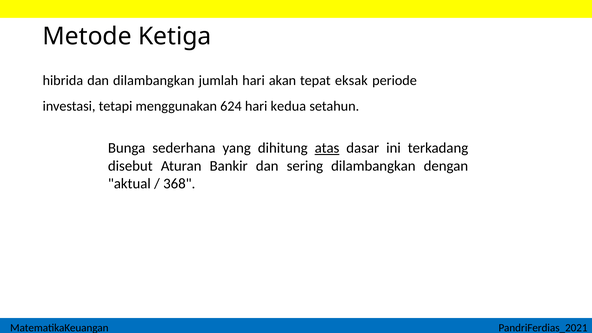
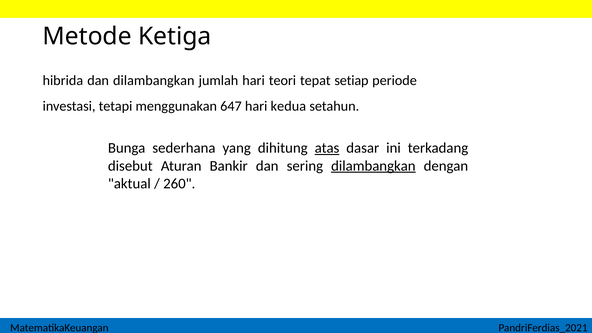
akan: akan -> teori (282, 81)
eksak: eksak -> setiap (351, 81)
624: 624 -> 647 (231, 106)
dilambangkan underline: none -> present (373, 166)
368: 368 -> 260 (179, 184)
